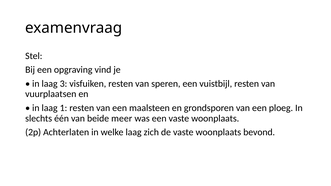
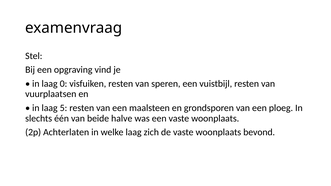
3: 3 -> 0 (63, 84)
1: 1 -> 5 (63, 108)
meer: meer -> halve (122, 118)
